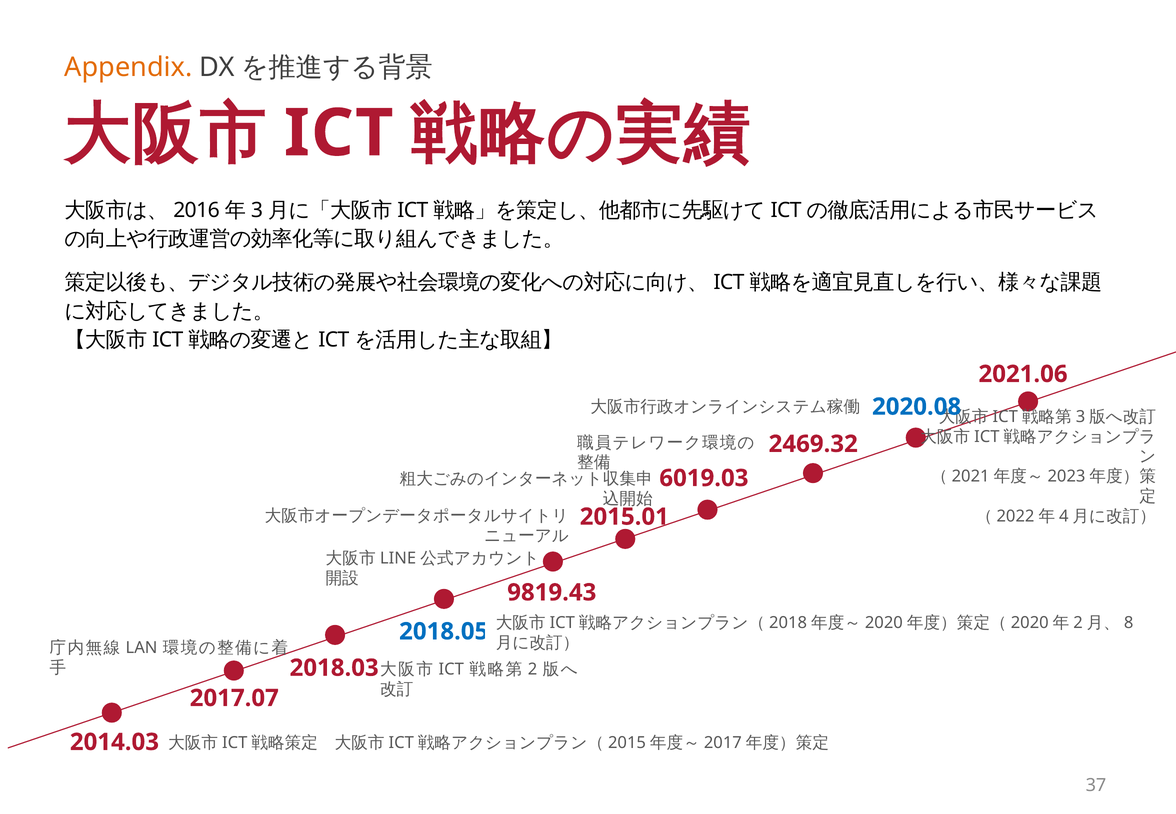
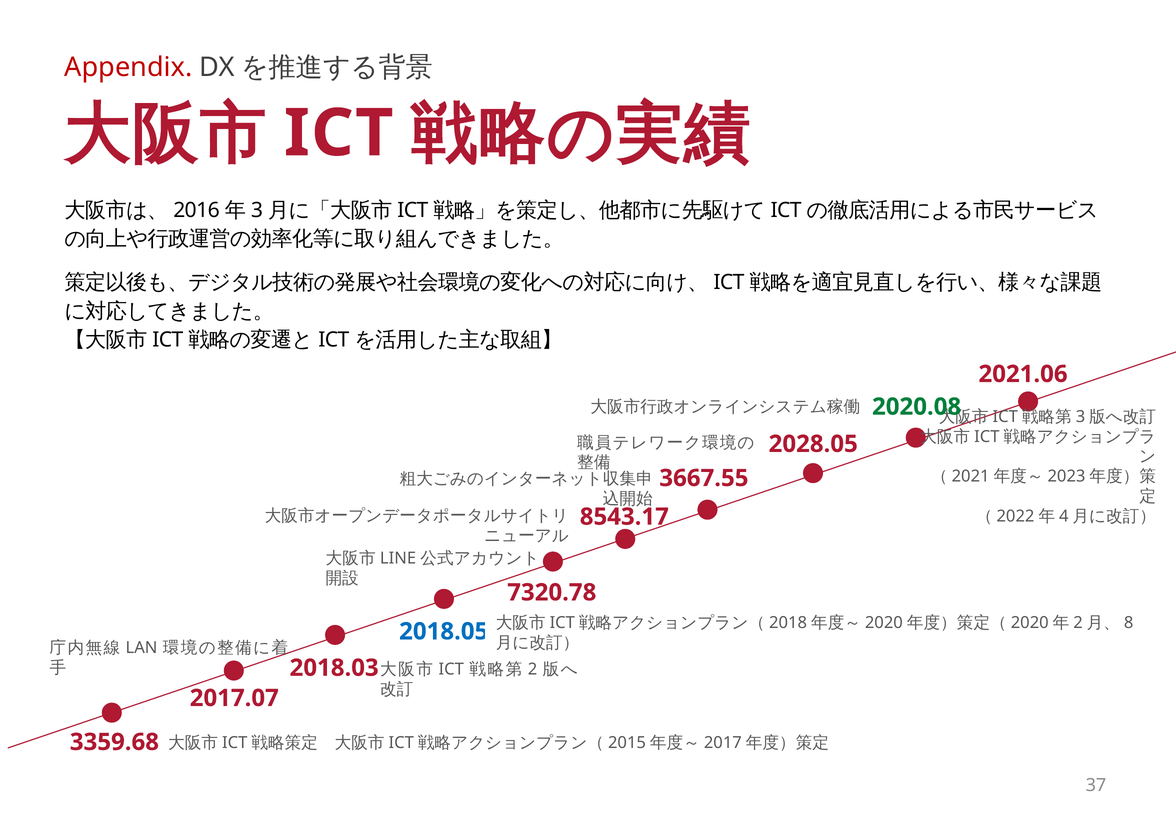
Appendix colour: orange -> red (128, 67)
2020.08 colour: blue -> green (917, 407)
2469.32: 2469.32 -> 2028.05 (813, 444)
6019.03: 6019.03 -> 3667.55 (704, 478)
2015.01: 2015.01 -> 8543.17 (624, 517)
9819.43: 9819.43 -> 7320.78 (552, 593)
2014.03: 2014.03 -> 3359.68 (114, 742)
